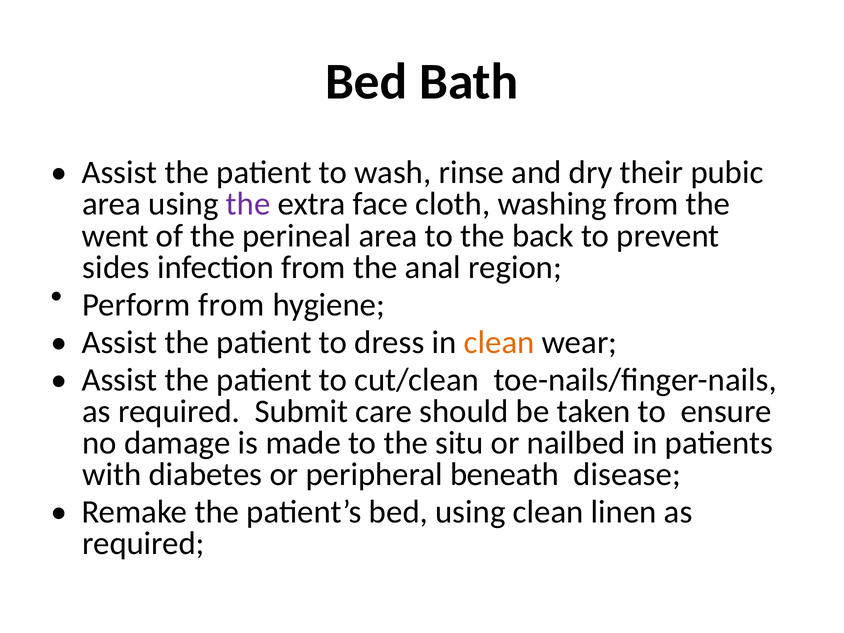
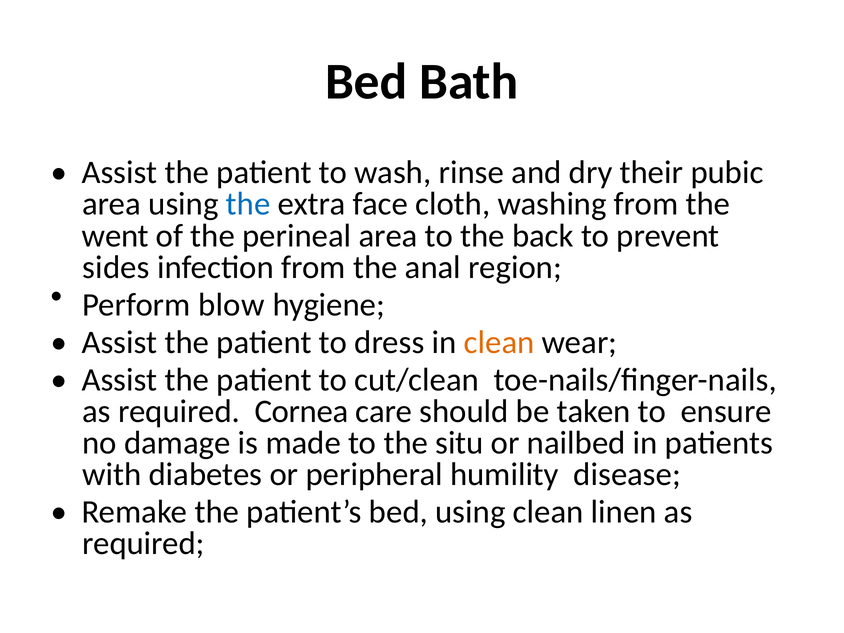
the colour: purple -> blue (248, 204)
Perform from: from -> blow (231, 305)
Submit: Submit -> Cornea (302, 411)
beneath: beneath -> humility (504, 474)
